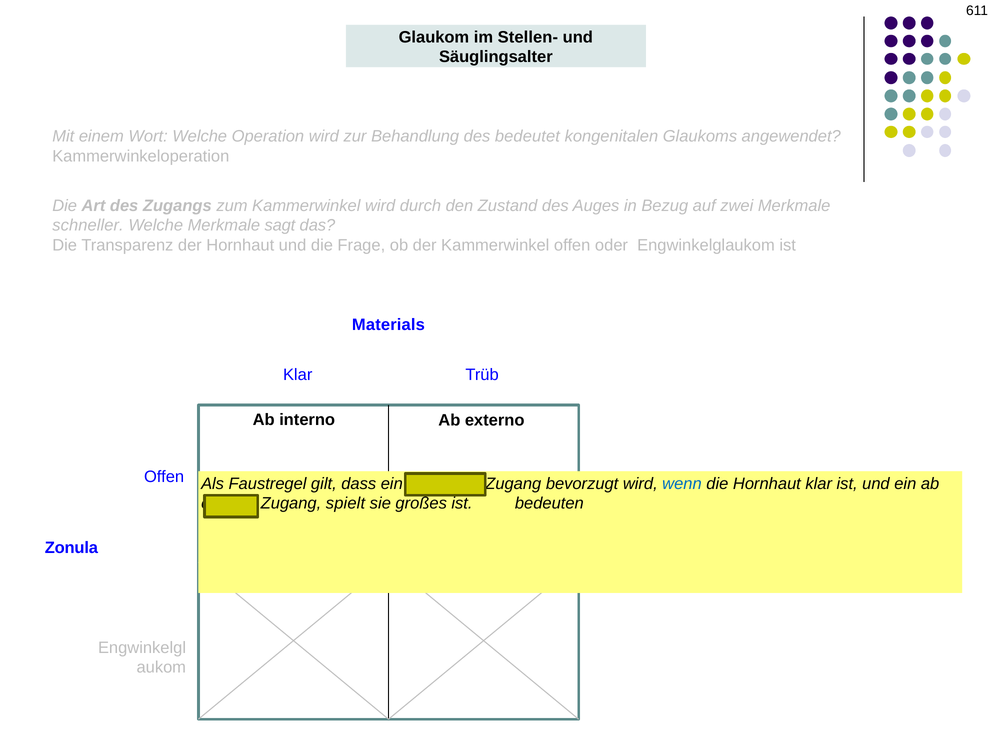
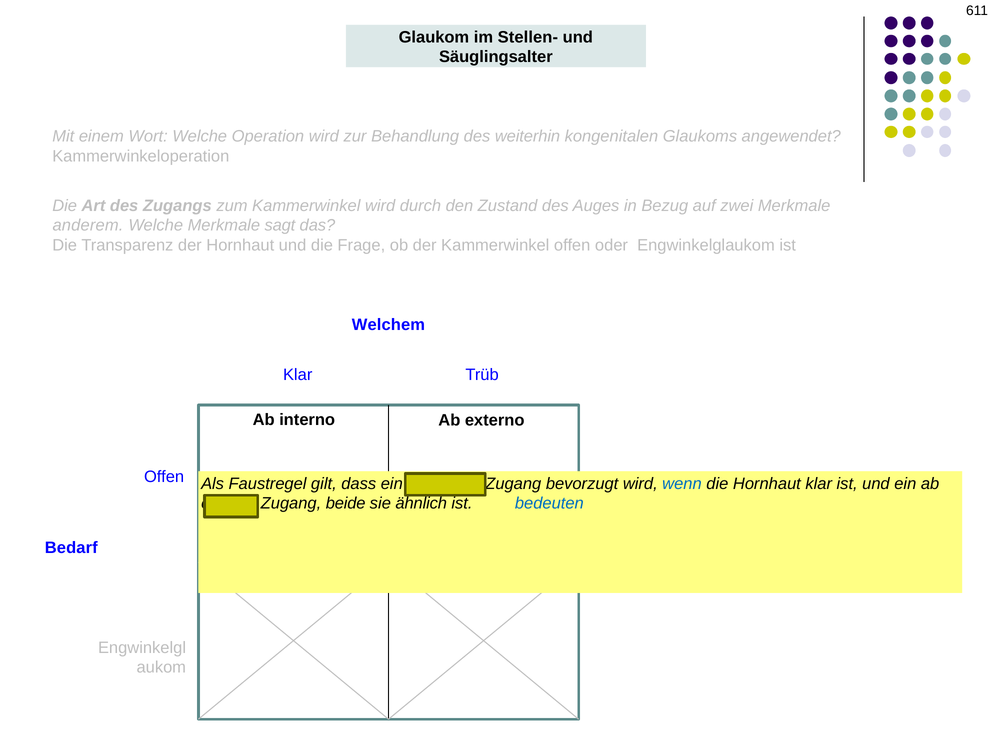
bedeutet: bedeutet -> weiterhin (528, 136)
schneller: schneller -> anderem (88, 226)
Materials: Materials -> Welchem (388, 325)
spielt: spielt -> beide (346, 503)
großes: großes -> ähnlich (421, 503)
bedeuten colour: black -> blue (549, 503)
Zonula: Zonula -> Bedarf (71, 548)
